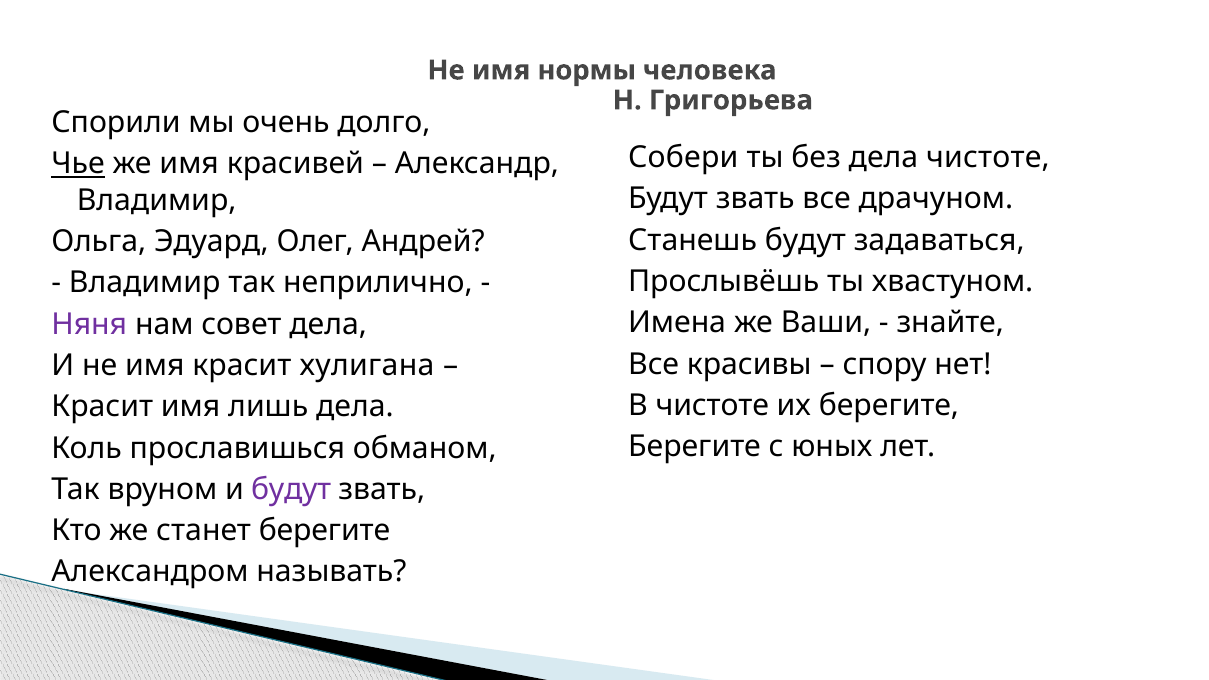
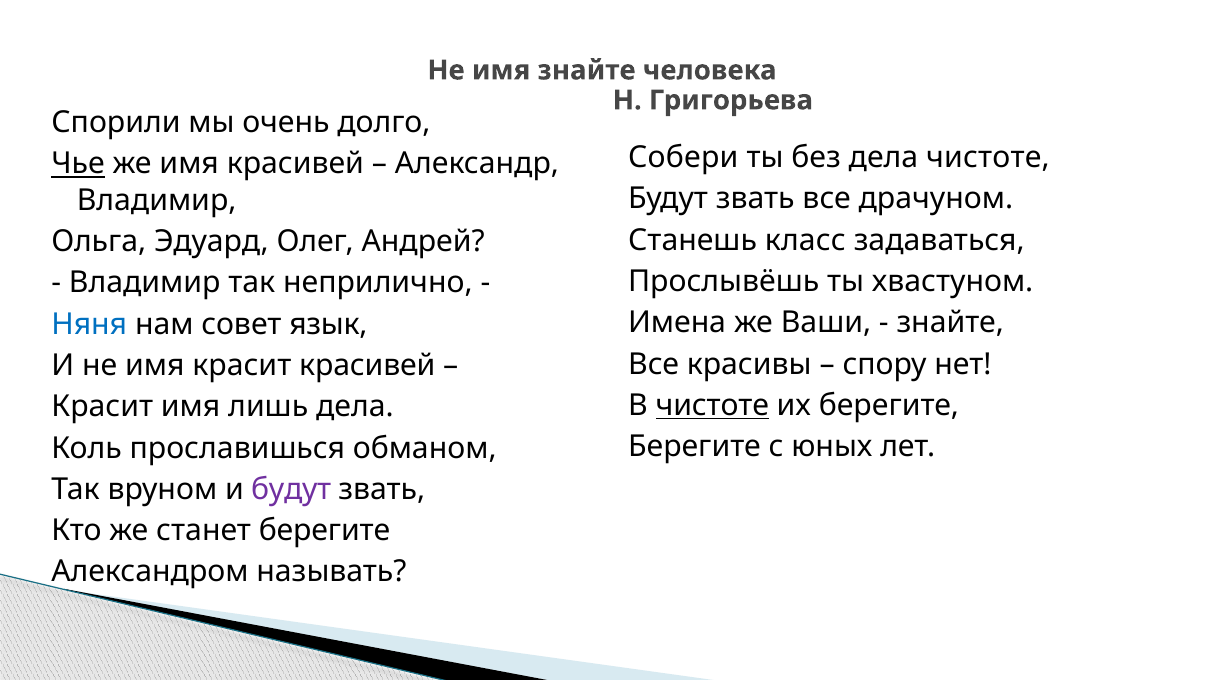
имя нормы: нормы -> знайте (587, 70)
Станешь будут: будут -> класс (805, 240)
Няня colour: purple -> blue (89, 324)
совет дела: дела -> язык (328, 324)
красит хулигана: хулигана -> красивей (367, 365)
чистоте underline: none -> present (712, 406)
